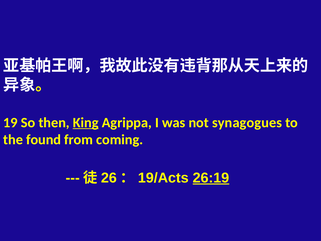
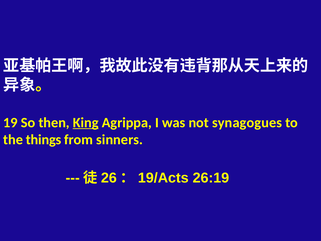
found: found -> things (44, 140)
coming: coming -> sinners (120, 140)
26:19 underline: present -> none (211, 178)
